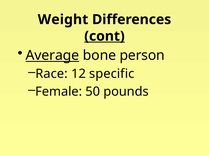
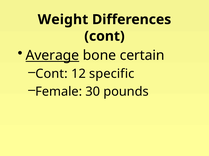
cont underline: present -> none (104, 36)
person: person -> certain (142, 56)
Race: Race -> Cont (52, 74)
50: 50 -> 30 (93, 92)
